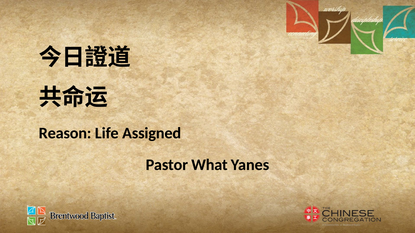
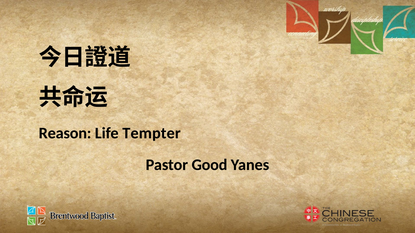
Assigned: Assigned -> Tempter (152, 133)
What: What -> Good (209, 165)
